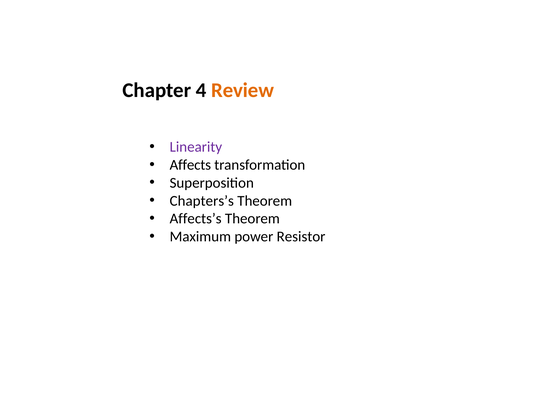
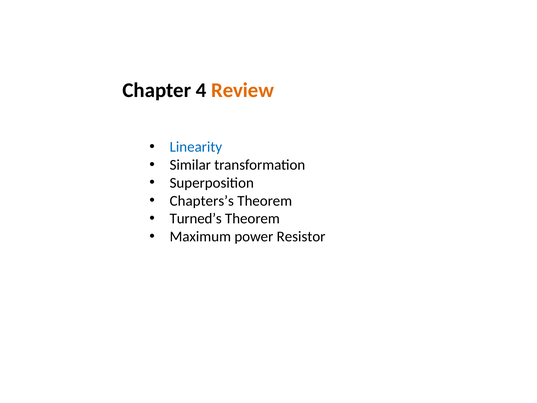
Linearity colour: purple -> blue (196, 147)
Affects: Affects -> Similar (190, 165)
Affects’s: Affects’s -> Turned’s (196, 219)
